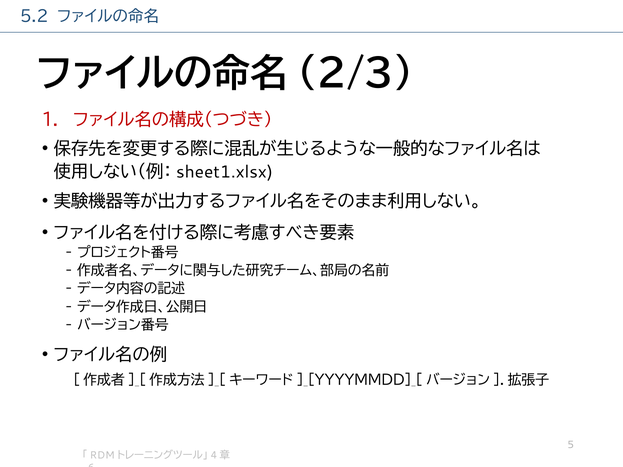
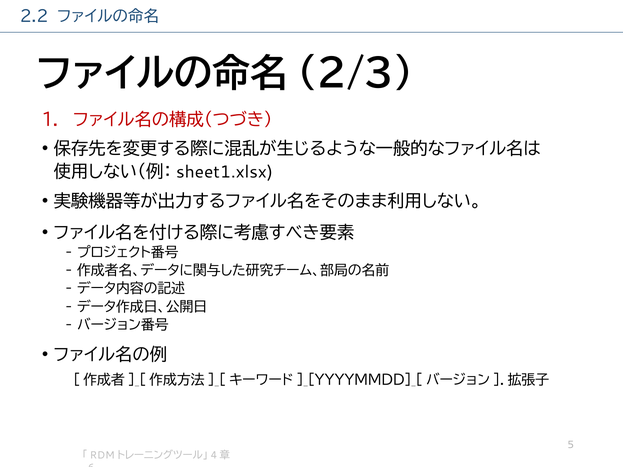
5.2: 5.2 -> 2.2 (34, 17)
